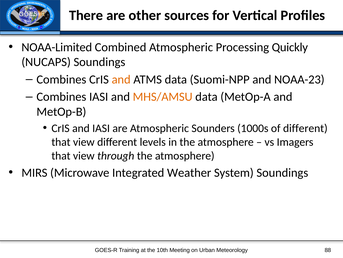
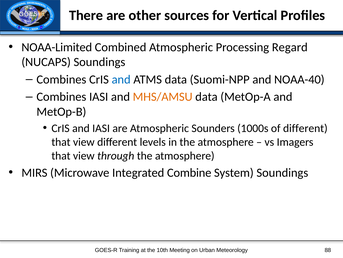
Quickly: Quickly -> Regard (290, 47)
and colour: orange -> blue (121, 79)
NOAA-23: NOAA-23 -> NOAA-40 (299, 79)
Weather: Weather -> Combine (189, 172)
